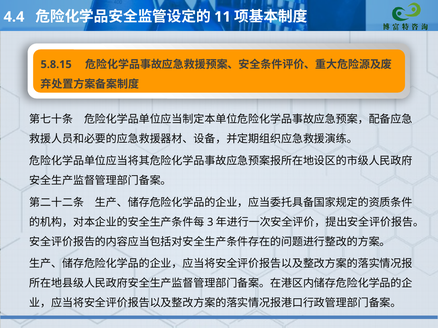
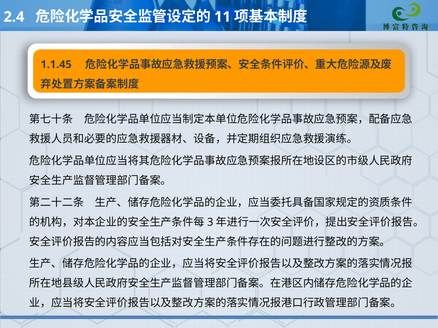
4.4: 4.4 -> 2.4 (14, 17)
5.8.15: 5.8.15 -> 1.1.45 (56, 65)
